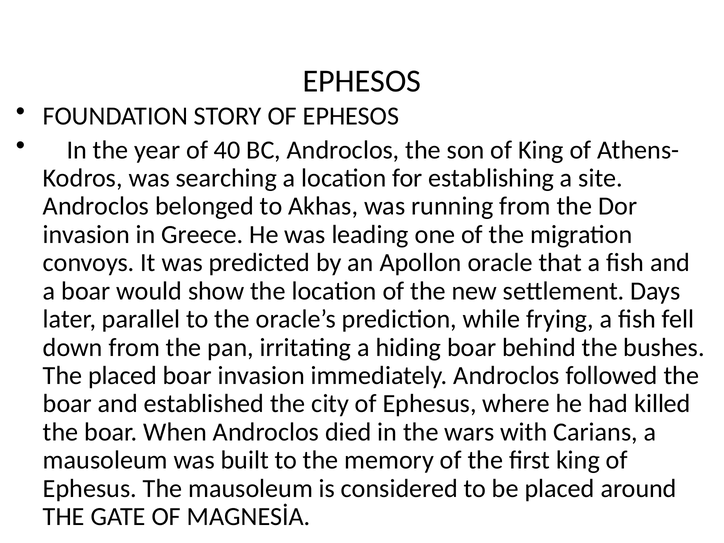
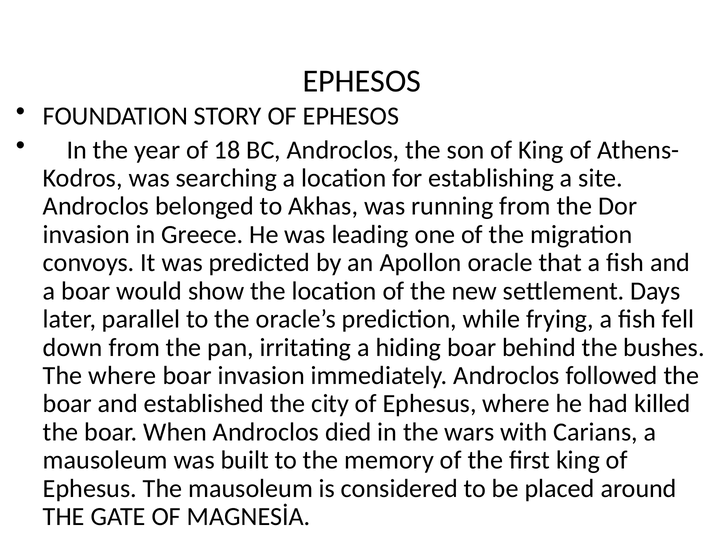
40: 40 -> 18 (227, 150)
The placed: placed -> where (122, 376)
